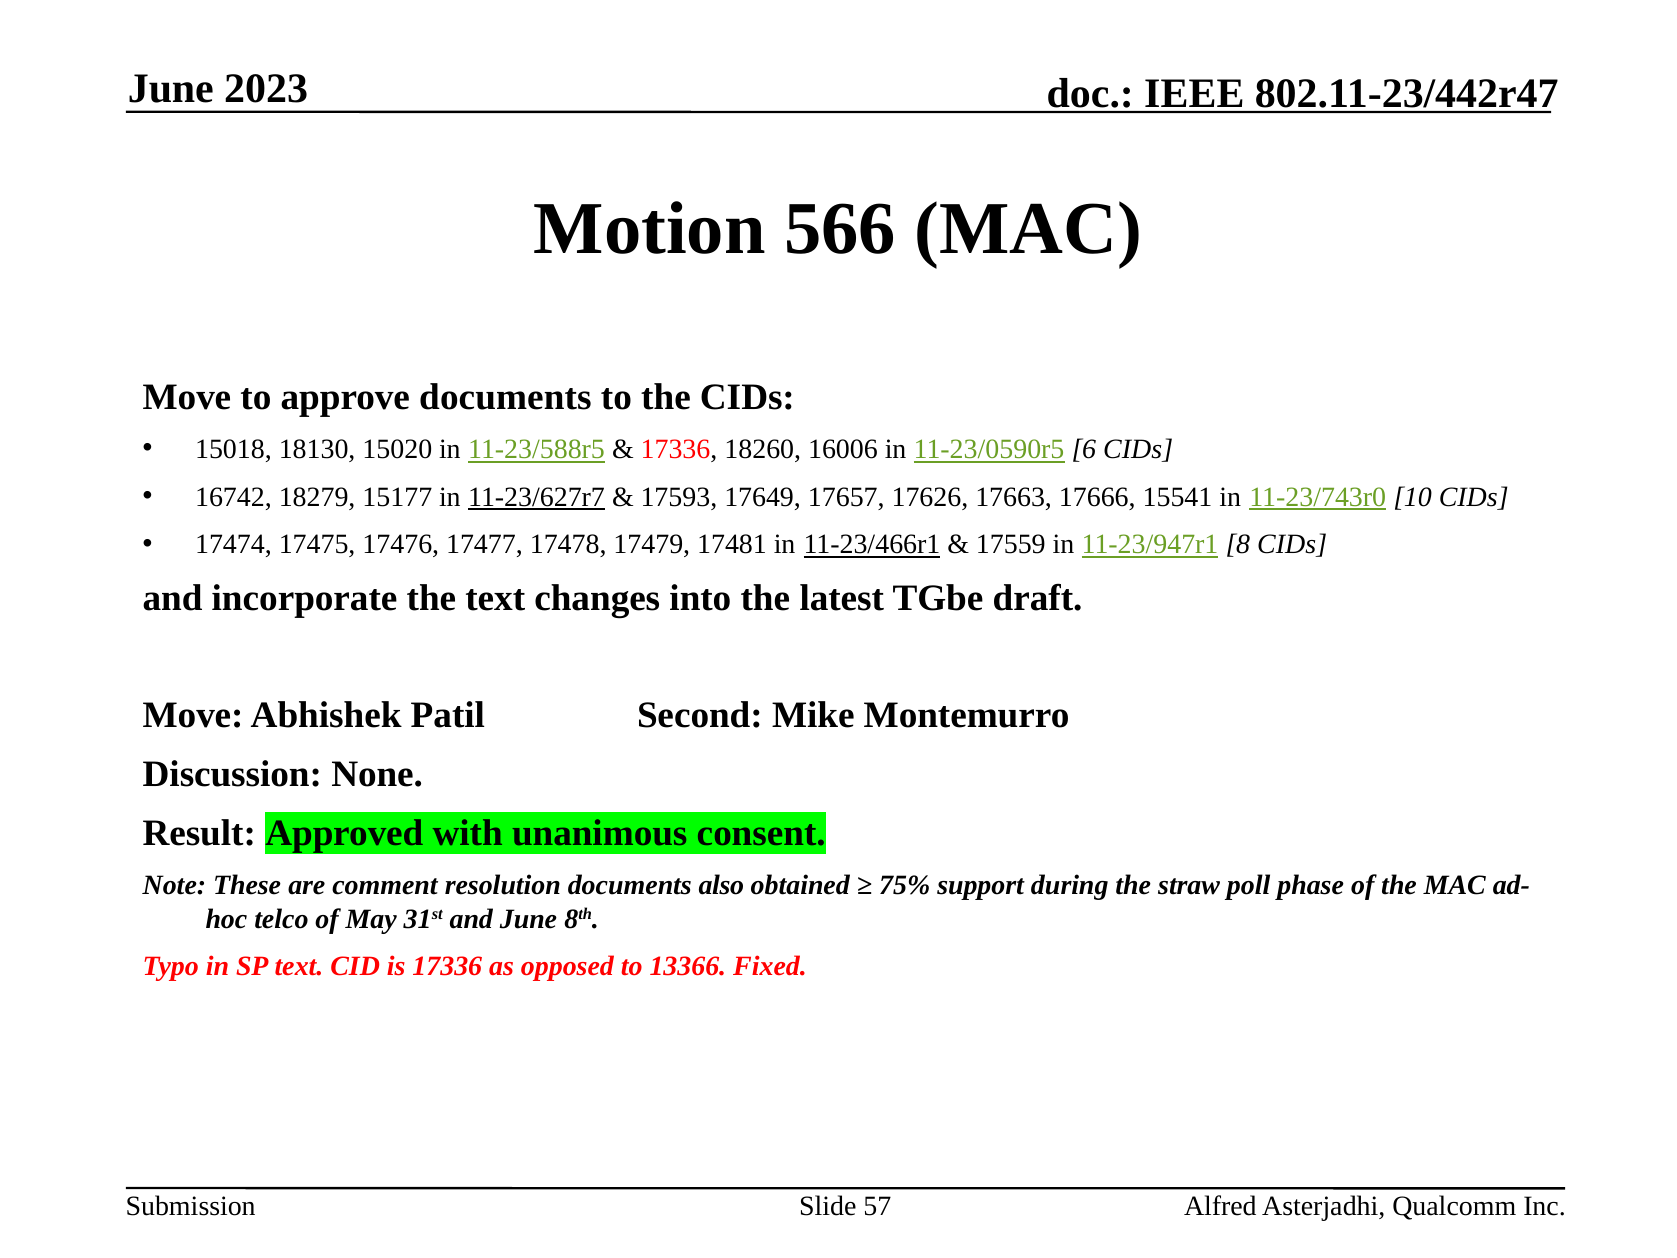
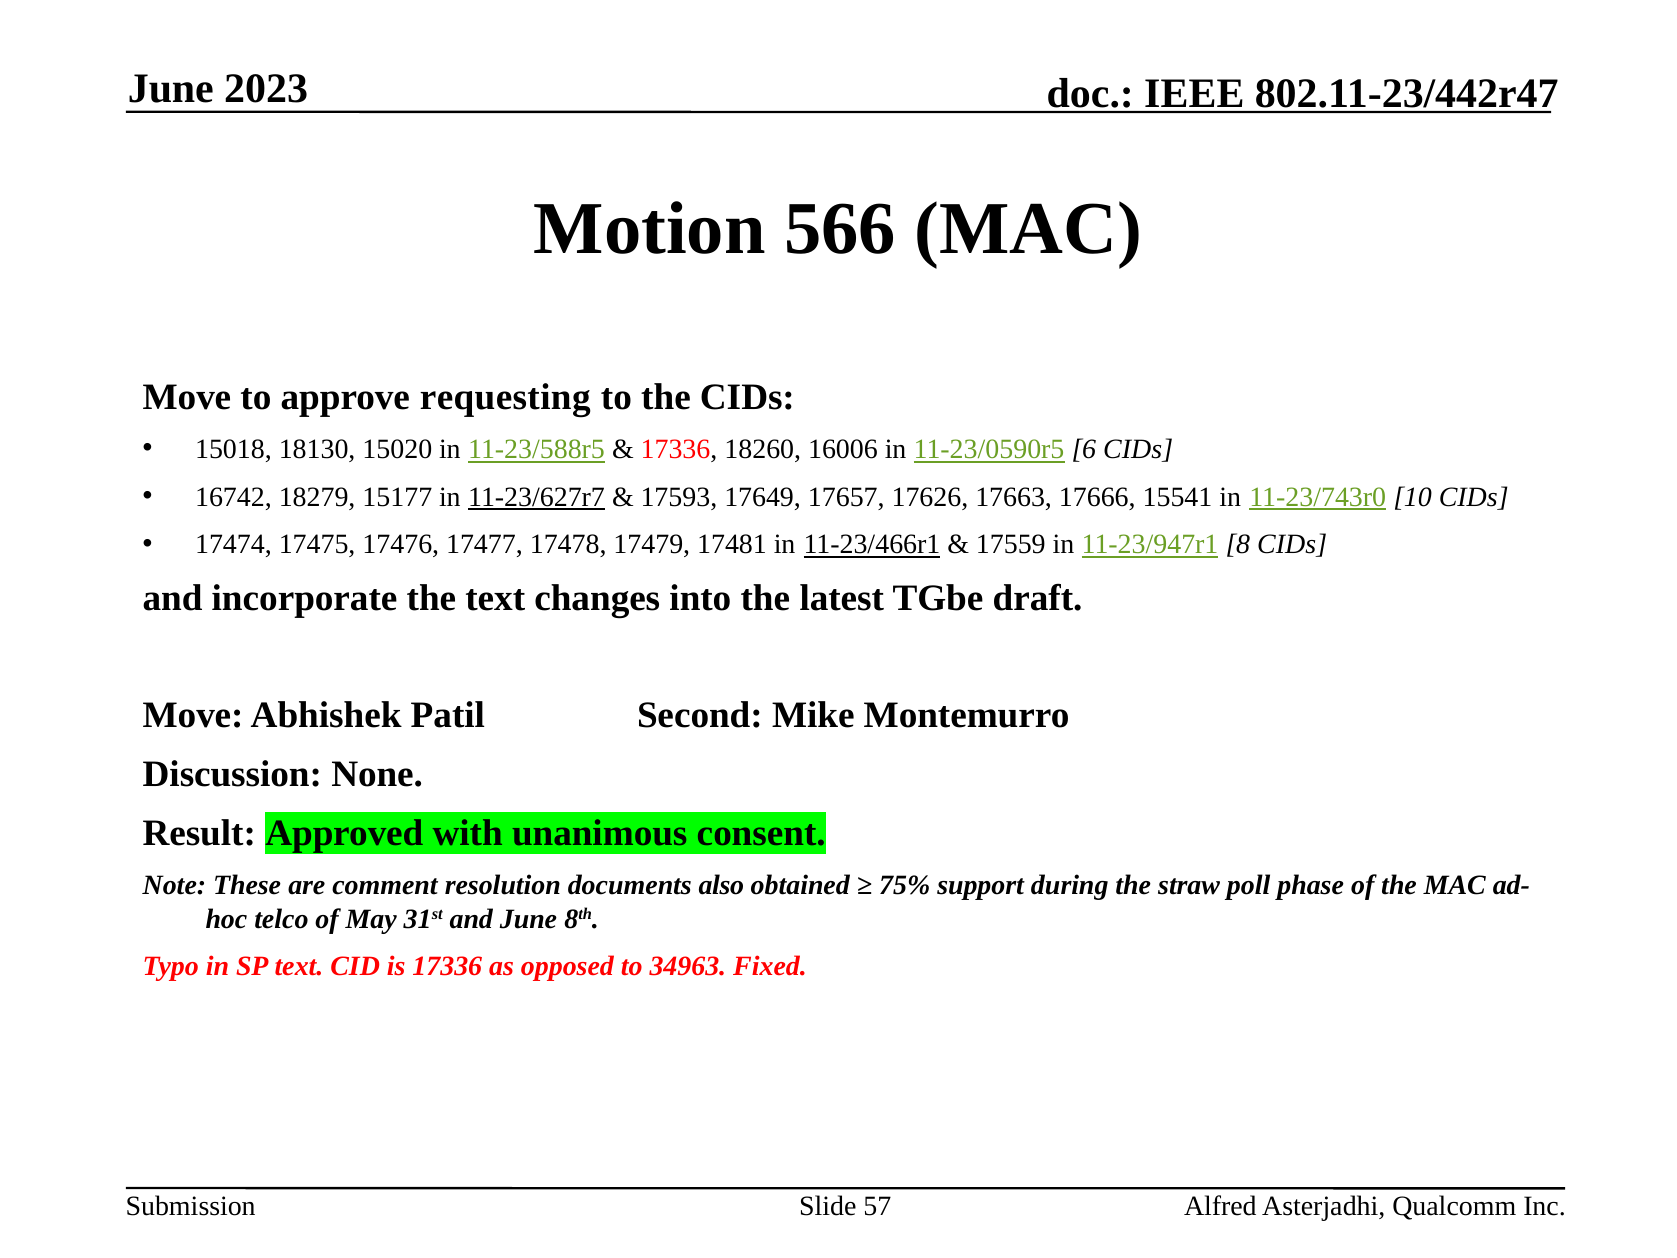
approve documents: documents -> requesting (505, 397)
13366: 13366 -> 34963 (688, 966)
